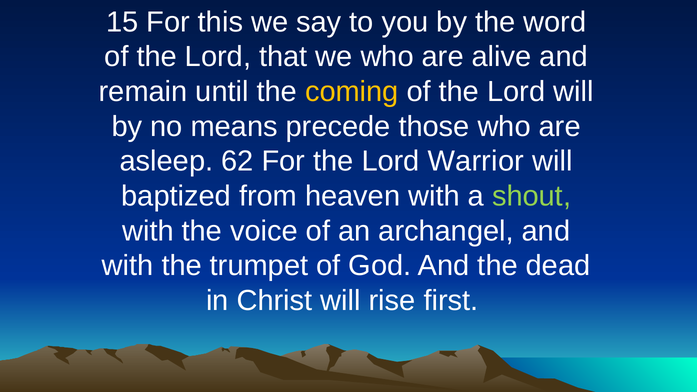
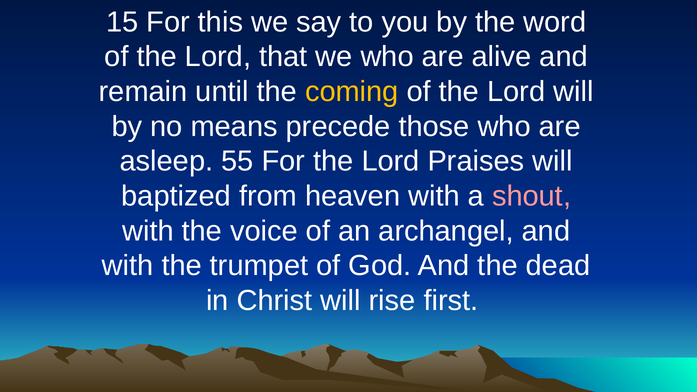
62: 62 -> 55 (237, 161)
Warrior: Warrior -> Praises (476, 161)
shout colour: light green -> pink (532, 196)
